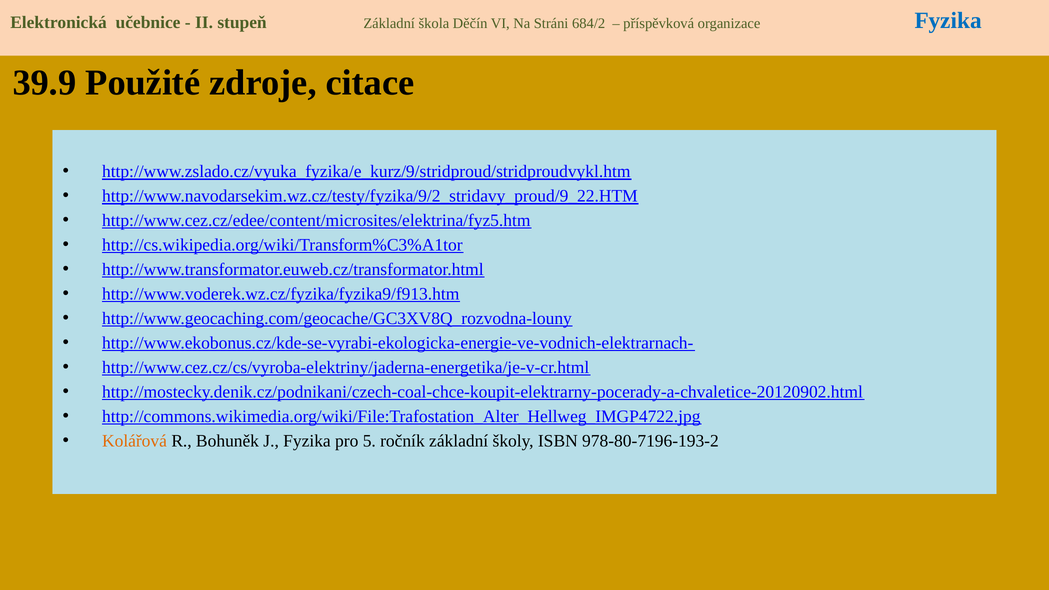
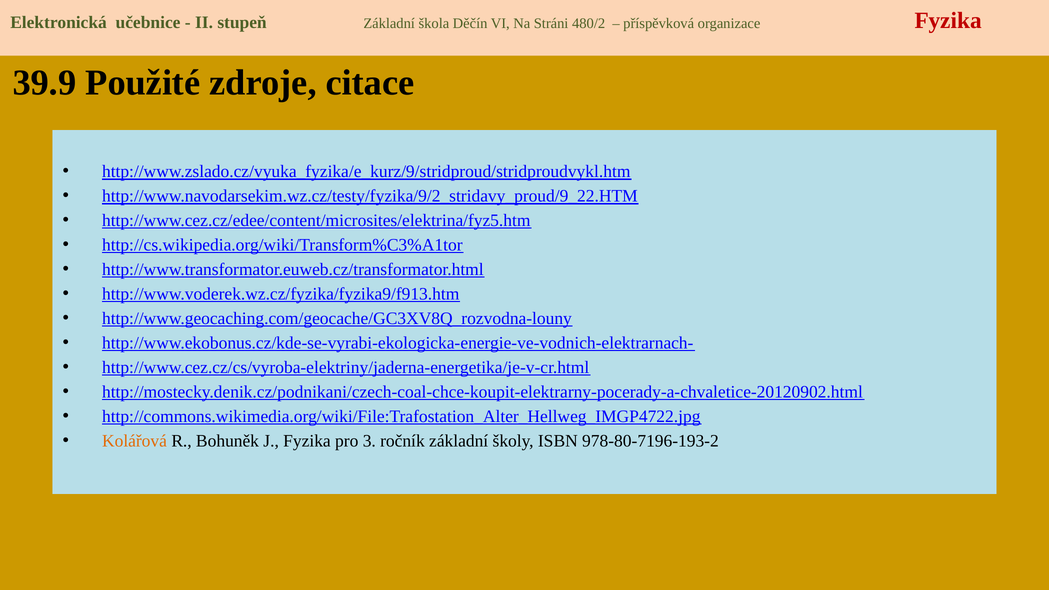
684/2: 684/2 -> 480/2 (589, 24)
Fyzika colour: blue -> red (948, 21)
5: 5 -> 3 (369, 441)
